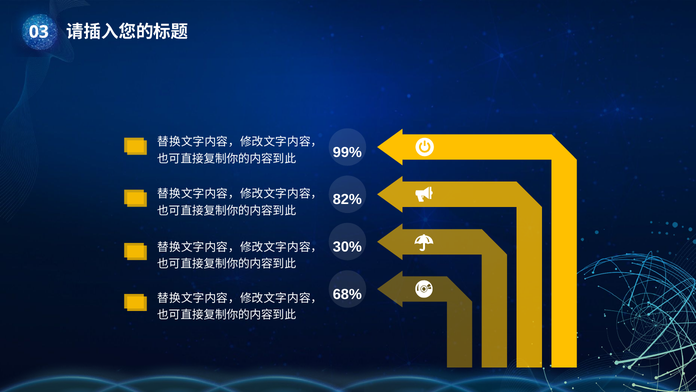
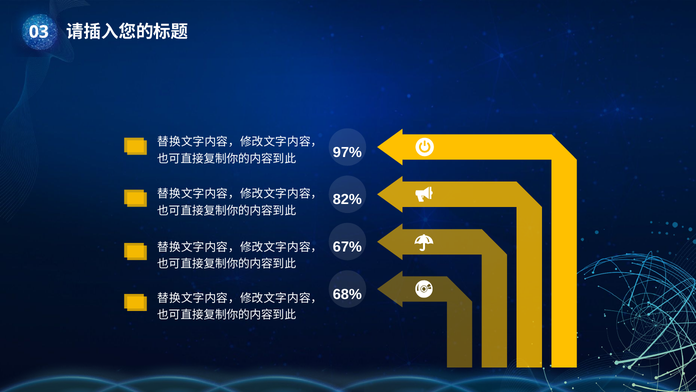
99%: 99% -> 97% (347, 152)
30%: 30% -> 67% (347, 247)
